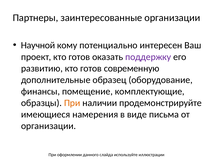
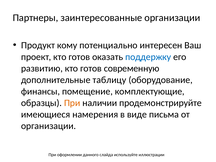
Научной: Научной -> Продукт (38, 45)
поддержку colour: purple -> blue (148, 57)
образец: образец -> таблицу (109, 80)
